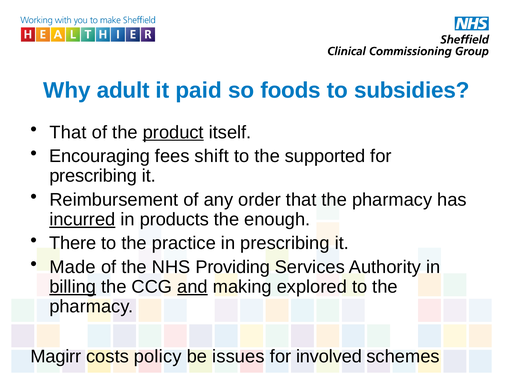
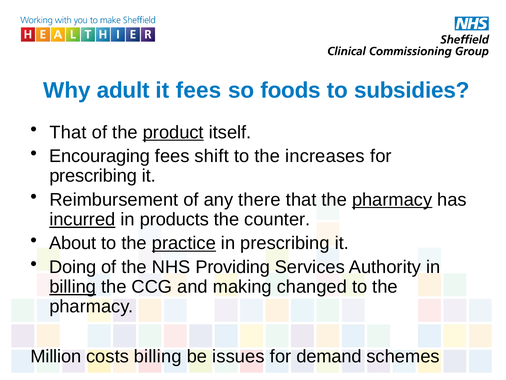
it paid: paid -> fees (199, 90)
supported: supported -> increases (325, 156)
order: order -> there (259, 199)
pharmacy underline: none -> present (392, 199)
enough: enough -> counter (277, 219)
There: There -> About (73, 243)
practice underline: none -> present (184, 243)
Made: Made -> Doing (73, 267)
and underline: present -> none (193, 286)
explored: explored -> changed (312, 286)
Magirr: Magirr -> Million (56, 356)
costs policy: policy -> billing (158, 356)
involved: involved -> demand (329, 356)
